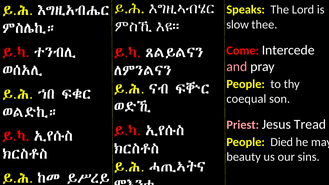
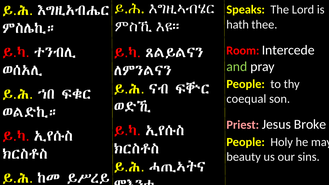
slow: slow -> hath (238, 24)
Come: Come -> Room (243, 51)
and colour: pink -> light green (237, 67)
Tread: Tread -> Broke (310, 125)
Died: Died -> Holy (282, 142)
